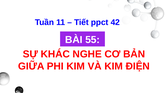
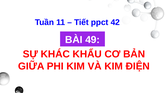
55: 55 -> 49 (93, 40)
NGHE: NGHE -> KHẨU (87, 54)
